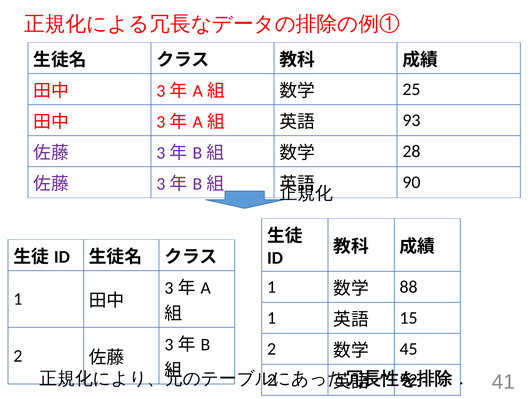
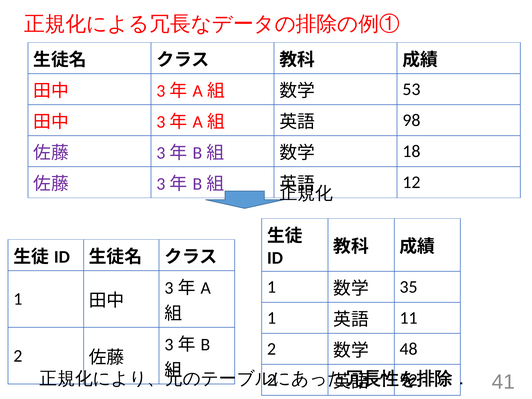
25: 25 -> 53 (411, 89)
93: 93 -> 98 (411, 120)
28: 28 -> 18 (411, 151)
90: 90 -> 12 (411, 182)
88: 88 -> 35 (409, 287)
15: 15 -> 11 (409, 318)
45: 45 -> 48 (409, 349)
